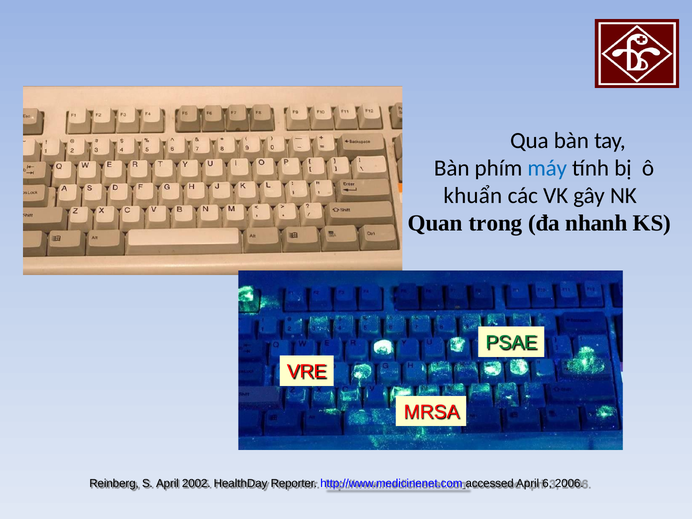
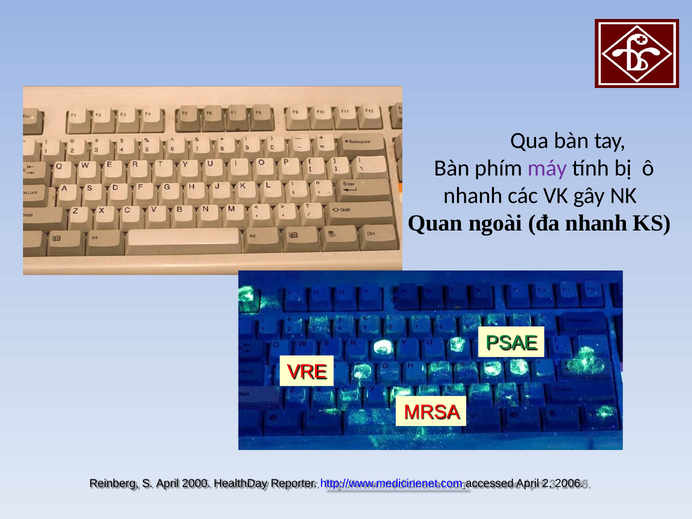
máy colour: blue -> purple (547, 168)
khuẩn: khuẩn -> nhanh (473, 196)
trong: trong -> ngoài (496, 223)
2002: 2002 -> 2000 (196, 484)
6: 6 -> 2 (547, 484)
